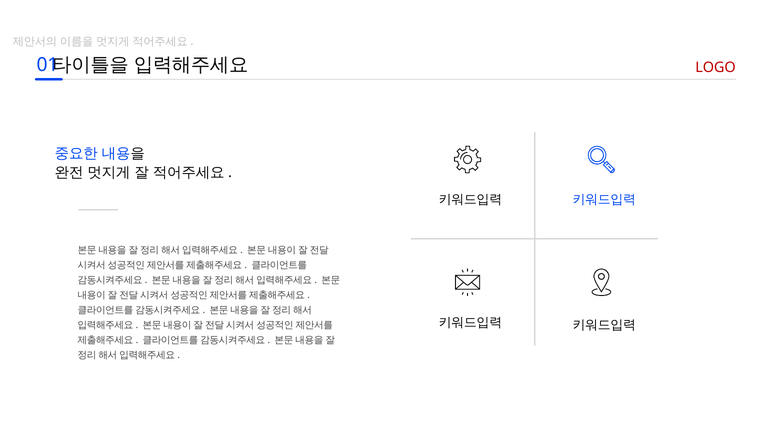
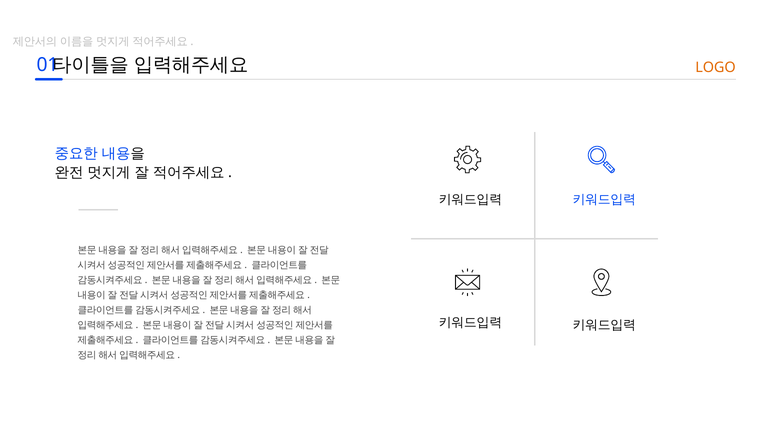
LOGO colour: red -> orange (716, 68)
